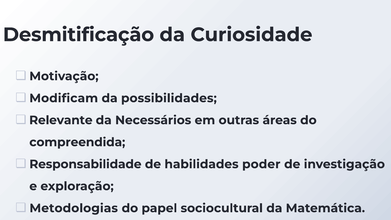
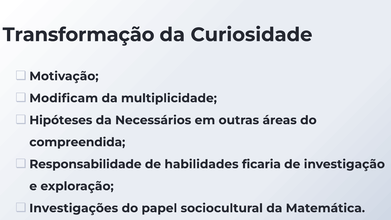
Desmitificação: Desmitificação -> Transformação (79, 35)
possibilidades: possibilidades -> multiplicidade (169, 98)
Relevante: Relevante -> Hipóteses (61, 120)
poder: poder -> ficaria (261, 164)
Metodologias: Metodologias -> Investigações (74, 208)
